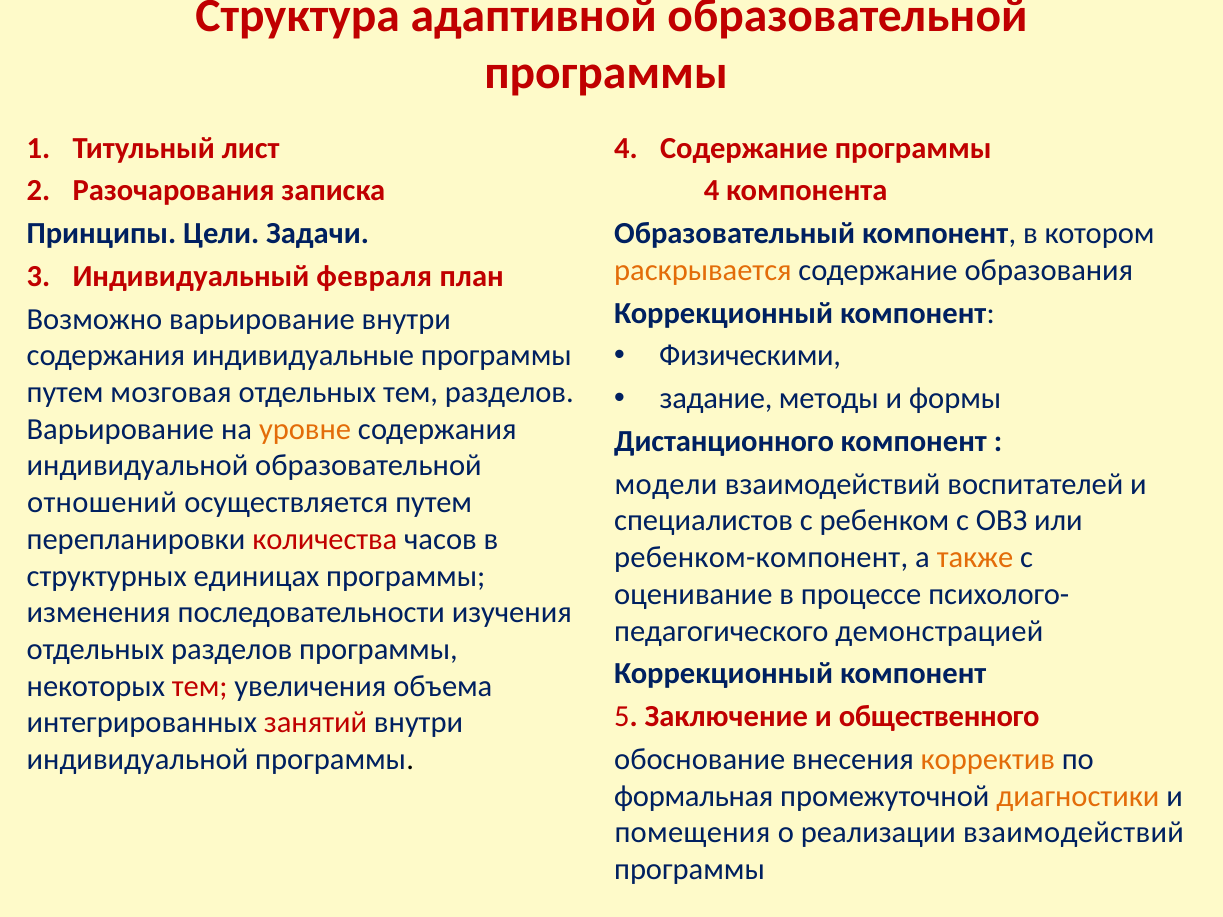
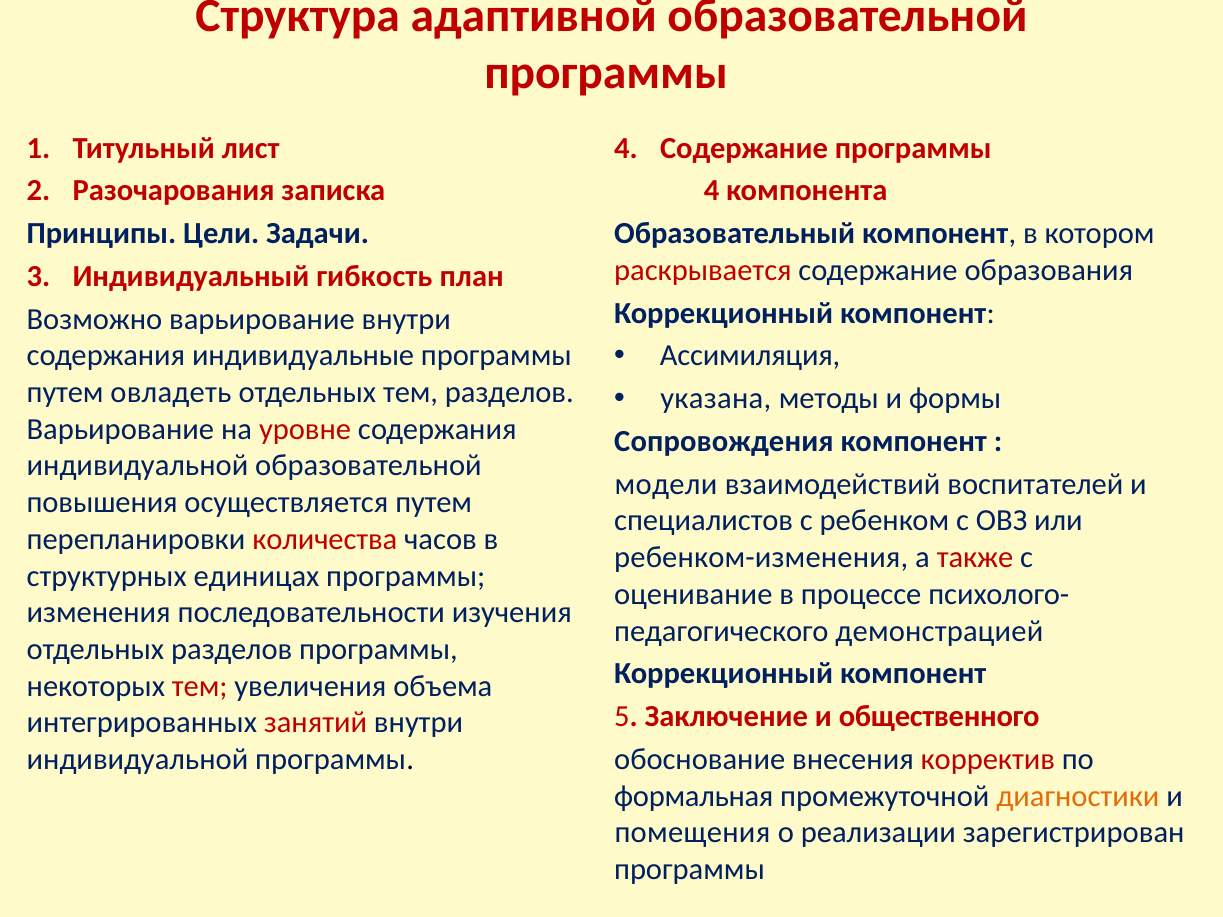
раскрывается colour: orange -> red (703, 270)
февраля: февраля -> гибкость (374, 276)
Физическими: Физическими -> Ассимиляция (750, 356)
мозговая: мозговая -> овладеть (171, 393)
задание: задание -> указана (716, 399)
уровне colour: orange -> red (305, 429)
Дистанционного: Дистанционного -> Сопровождения (724, 442)
отношений: отношений -> повышения (102, 503)
ребенком-компонент: ребенком-компонент -> ребенком-изменения (761, 558)
также colour: orange -> red (975, 558)
корректив colour: orange -> red (988, 760)
реализации взаимодействий: взаимодействий -> зарегистрирован (1074, 833)
